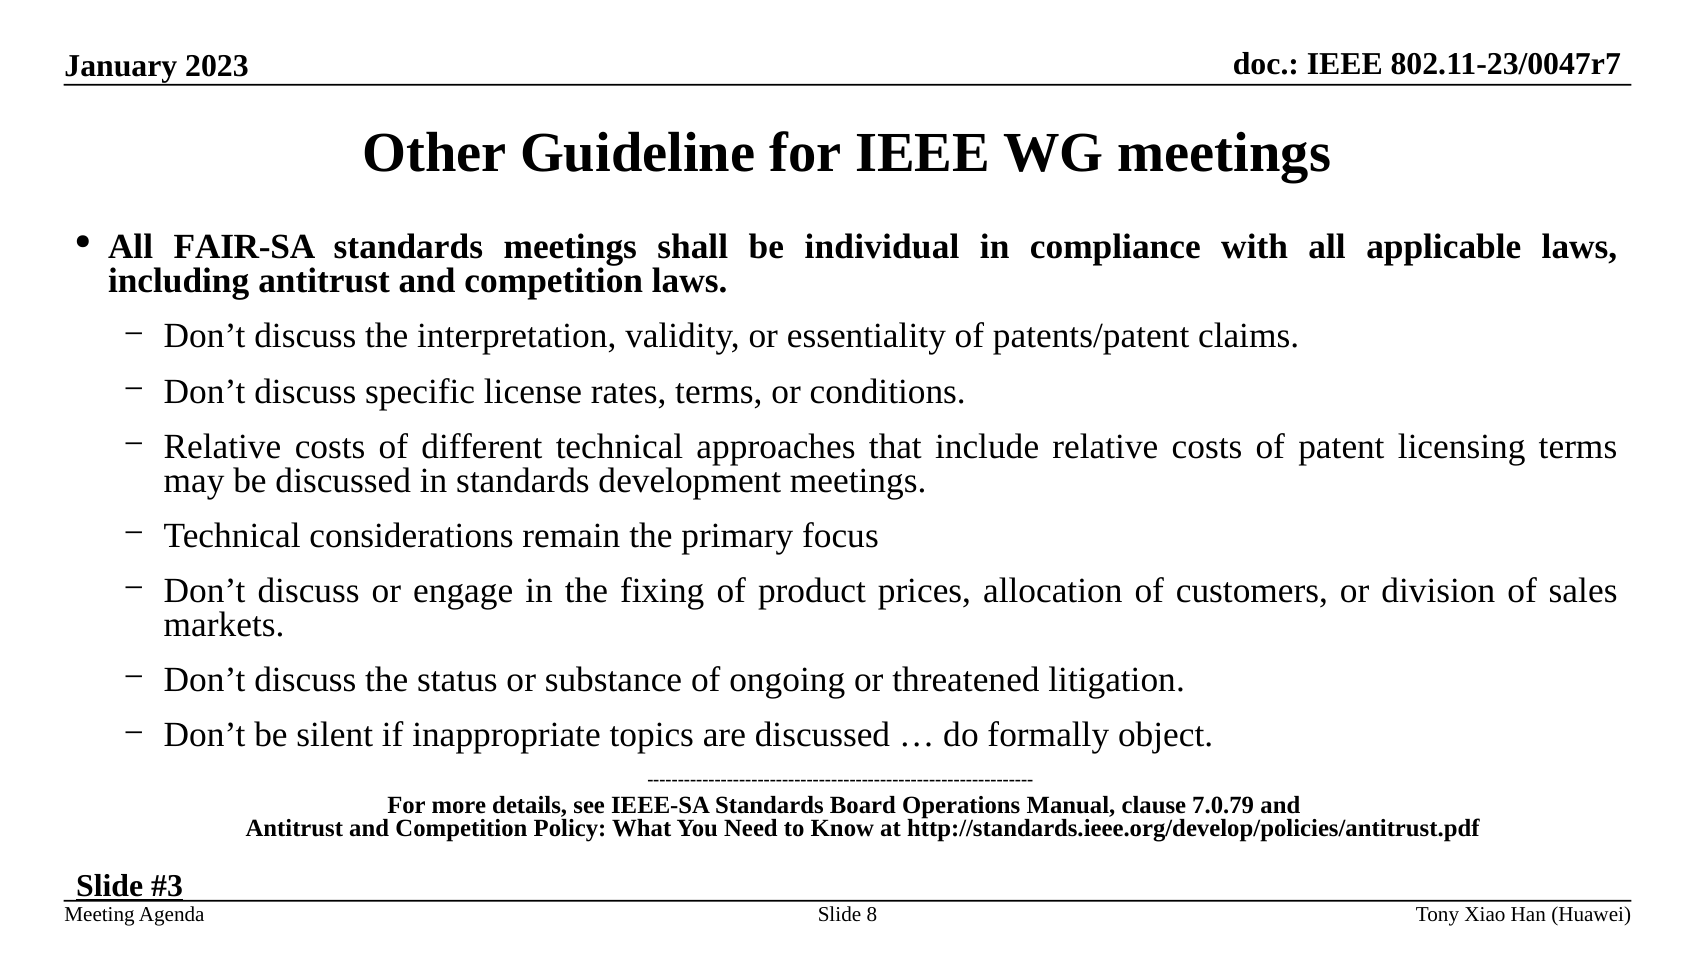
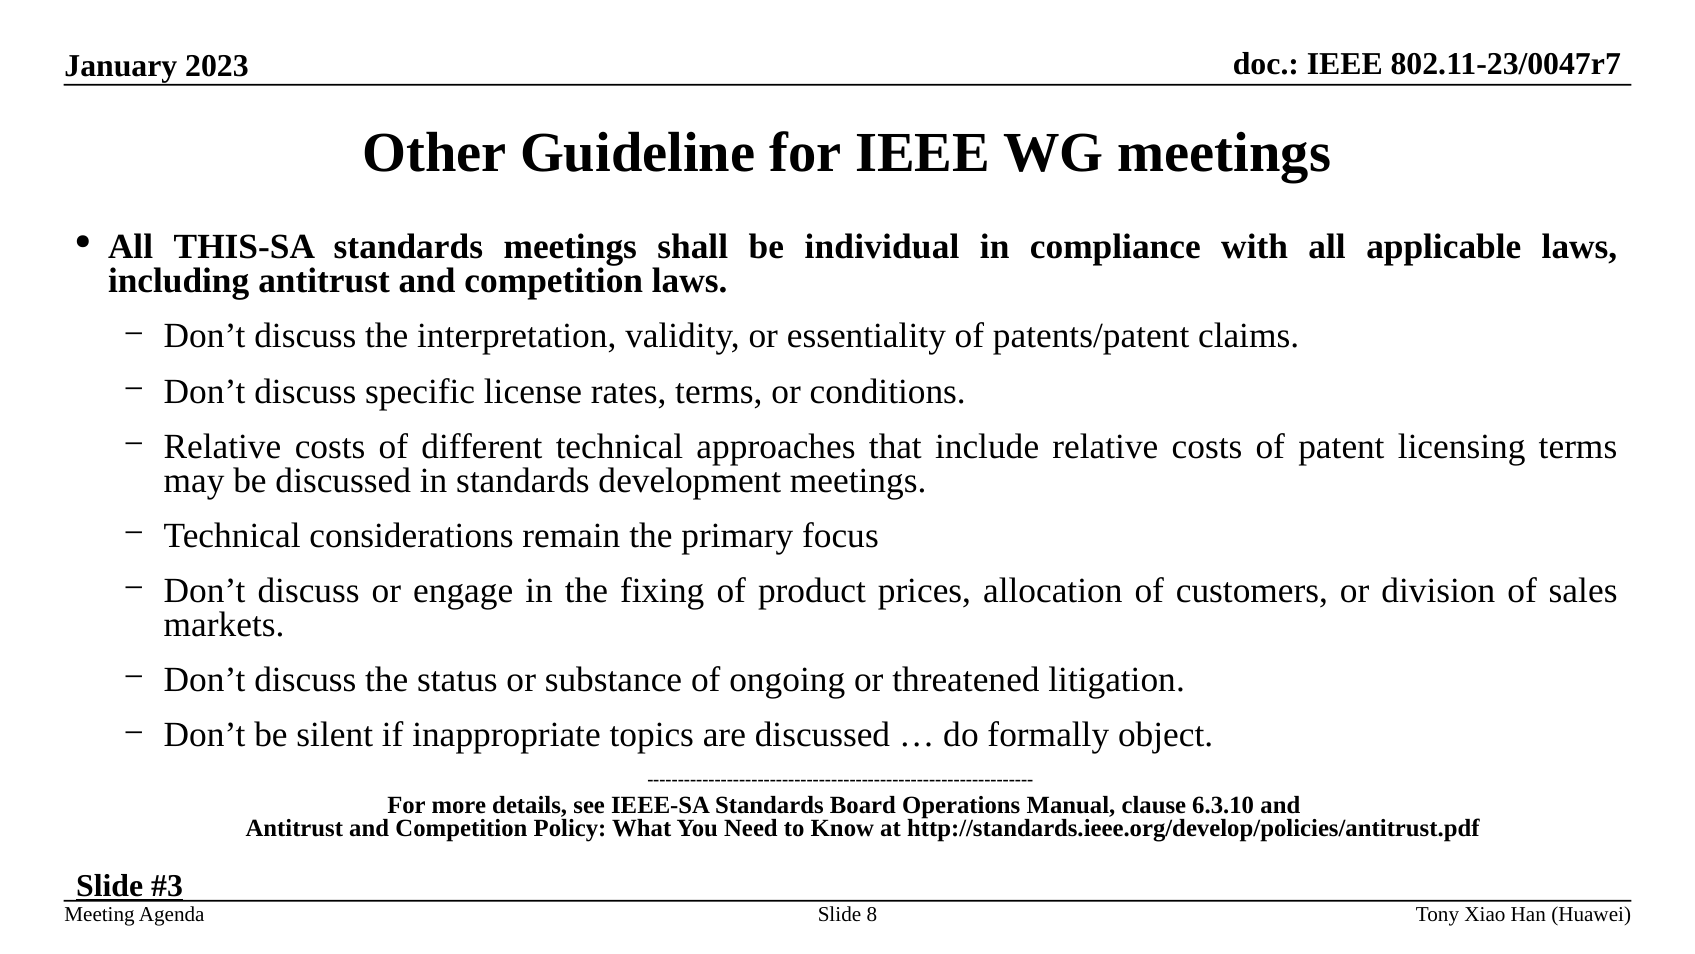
FAIR-SA: FAIR-SA -> THIS-SA (244, 247)
7.0.79: 7.0.79 -> 6.3.10 (1223, 804)
